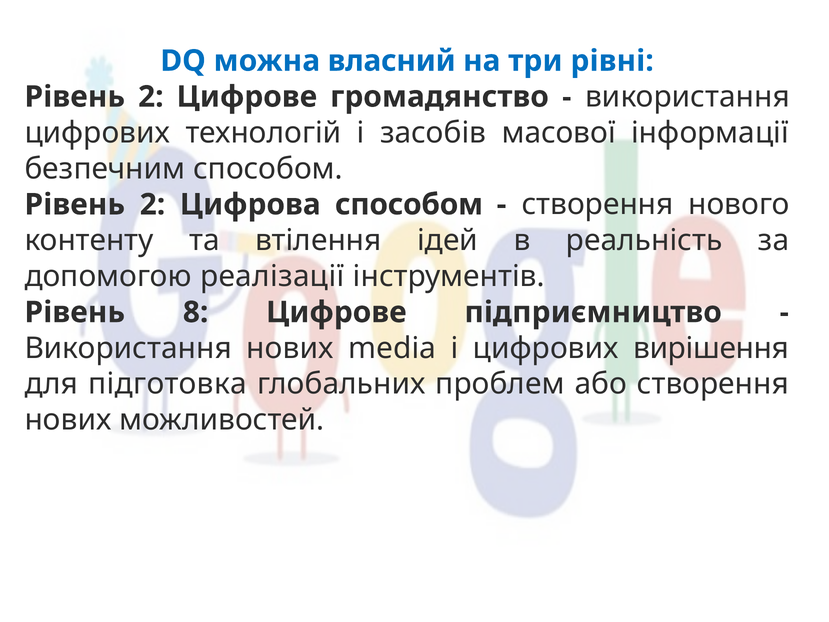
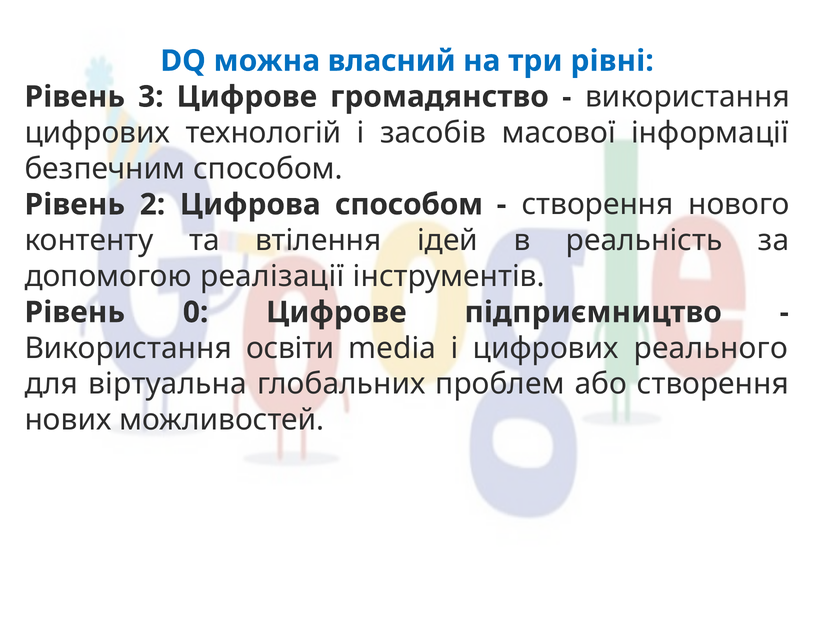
2: 2 -> 3 (151, 97)
8: 8 -> 0 (196, 312)
Використання нових: нових -> освіти (290, 348)
вирішення: вирішення -> реального (711, 348)
підготовка: підготовка -> віртуальна (168, 384)
